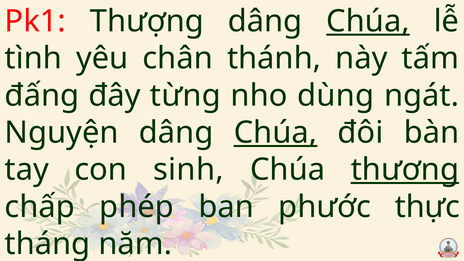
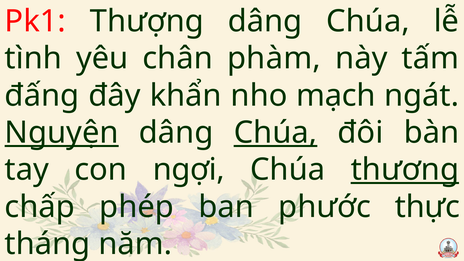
Chúa underline: present -> none (368, 21)
thánh: thánh -> phàm (274, 58)
từng: từng -> khẩn (186, 96)
dùng: dùng -> mạch (336, 96)
Nguyện underline: none -> present (62, 133)
sinh: sinh -> ngợi (189, 170)
